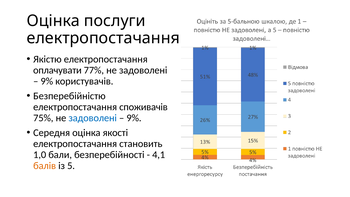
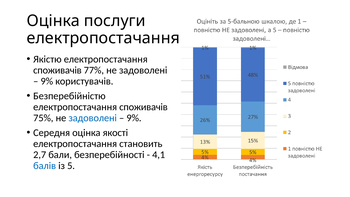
оплачувати: оплачувати -> споживачів (57, 70)
1,0: 1,0 -> 2,7 (40, 155)
балів colour: orange -> blue (45, 166)
